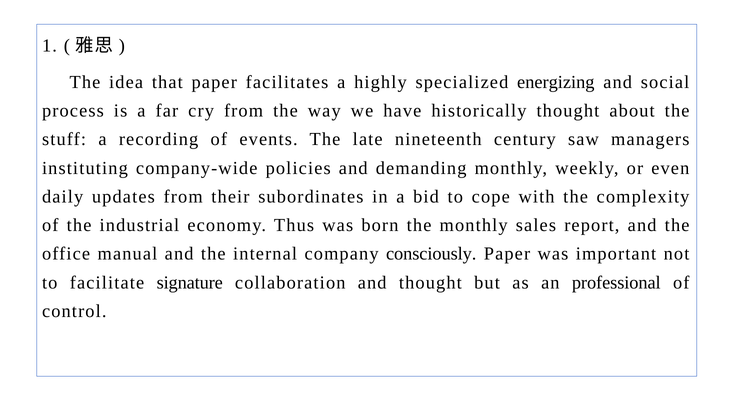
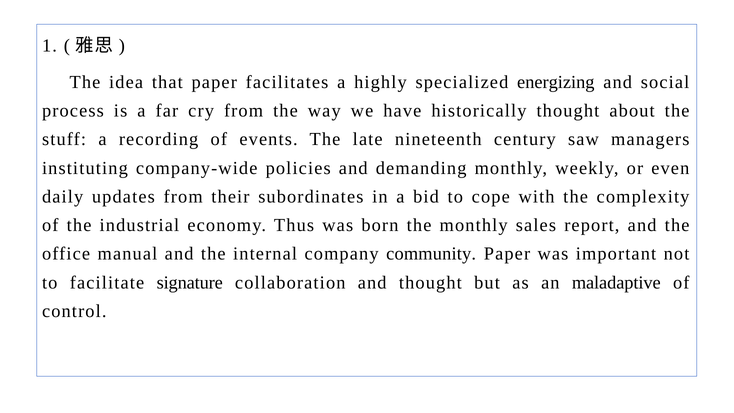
consciously: consciously -> community (431, 254)
professional: professional -> maladaptive (616, 282)
